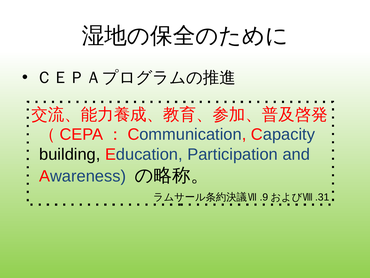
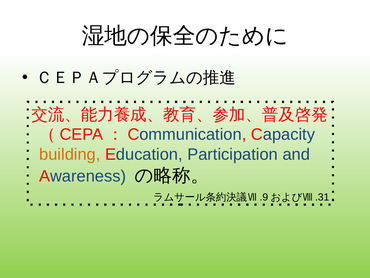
building colour: black -> orange (70, 154)
